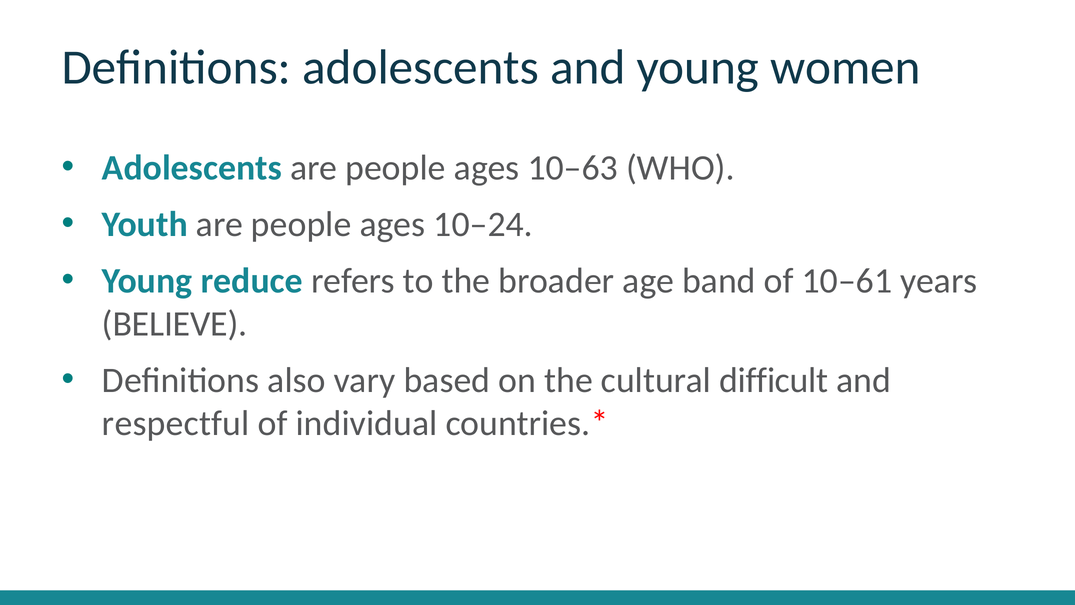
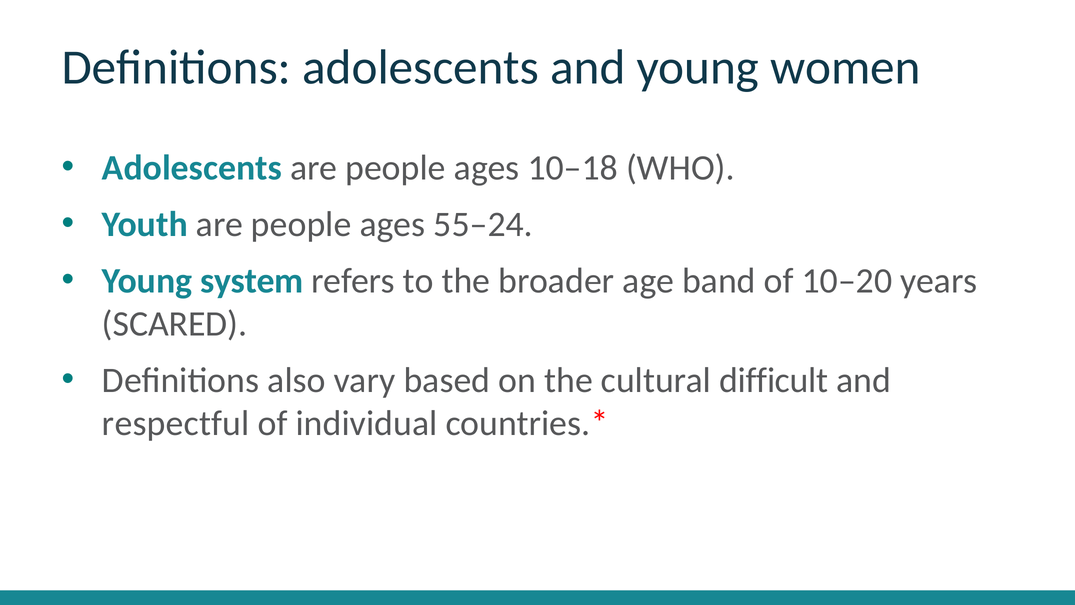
10–63: 10–63 -> 10–18 (573, 168)
10–24: 10–24 -> 55–24 (483, 224)
reduce: reduce -> system (252, 281)
10–61: 10–61 -> 10–20 (847, 281)
BELIEVE: BELIEVE -> SCARED (175, 324)
